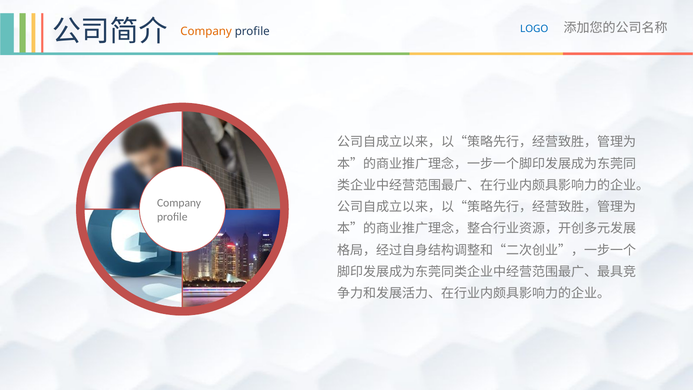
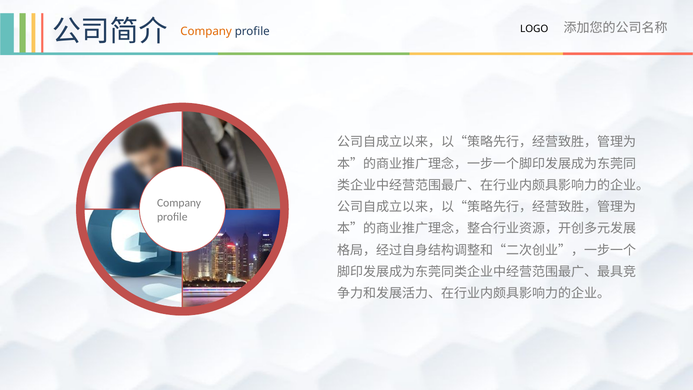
LOGO colour: blue -> black (534, 29)
